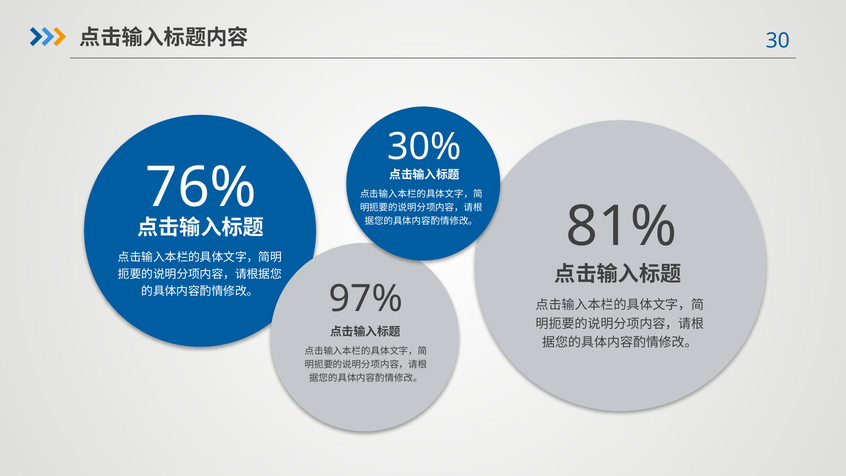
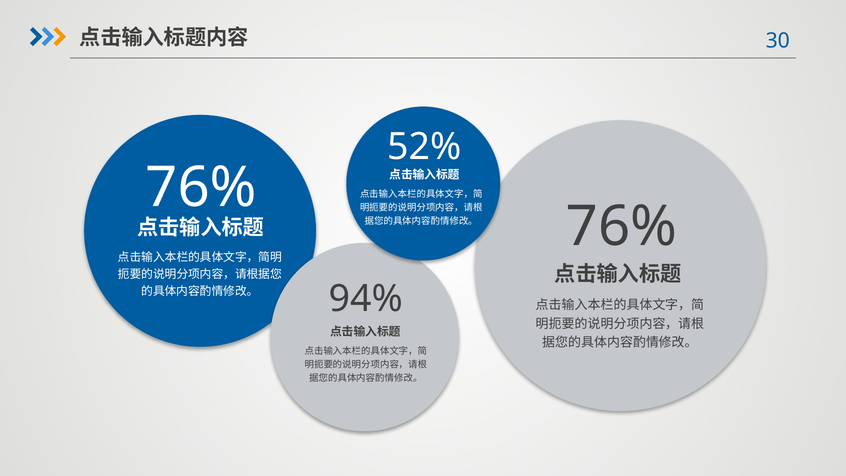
30%: 30% -> 52% (424, 147)
81%: 81% -> 76% (622, 226)
97%: 97% -> 94% (366, 299)
